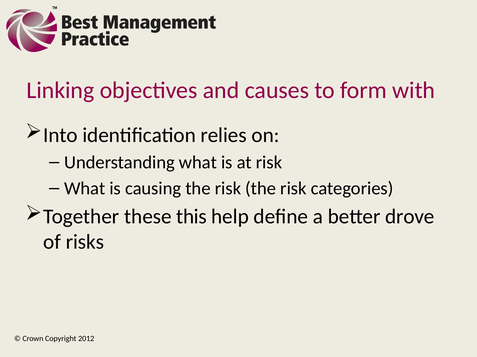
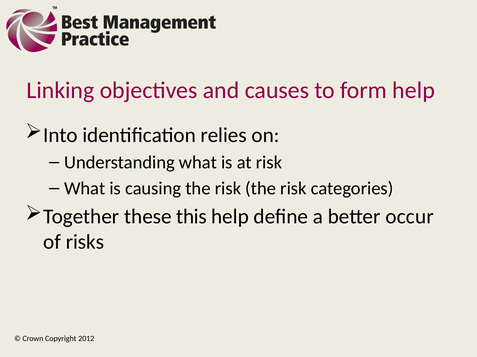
form with: with -> help (414, 90)
drove: drove -> occur (410, 217)
